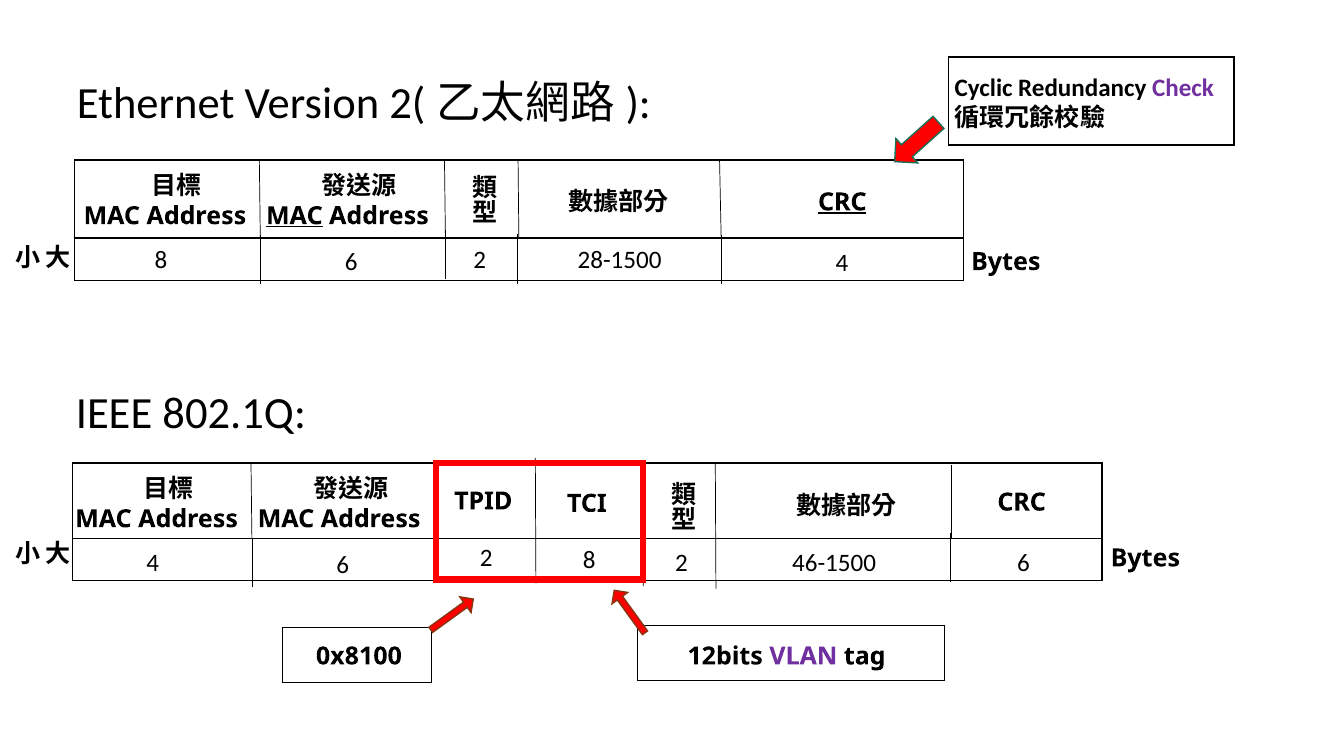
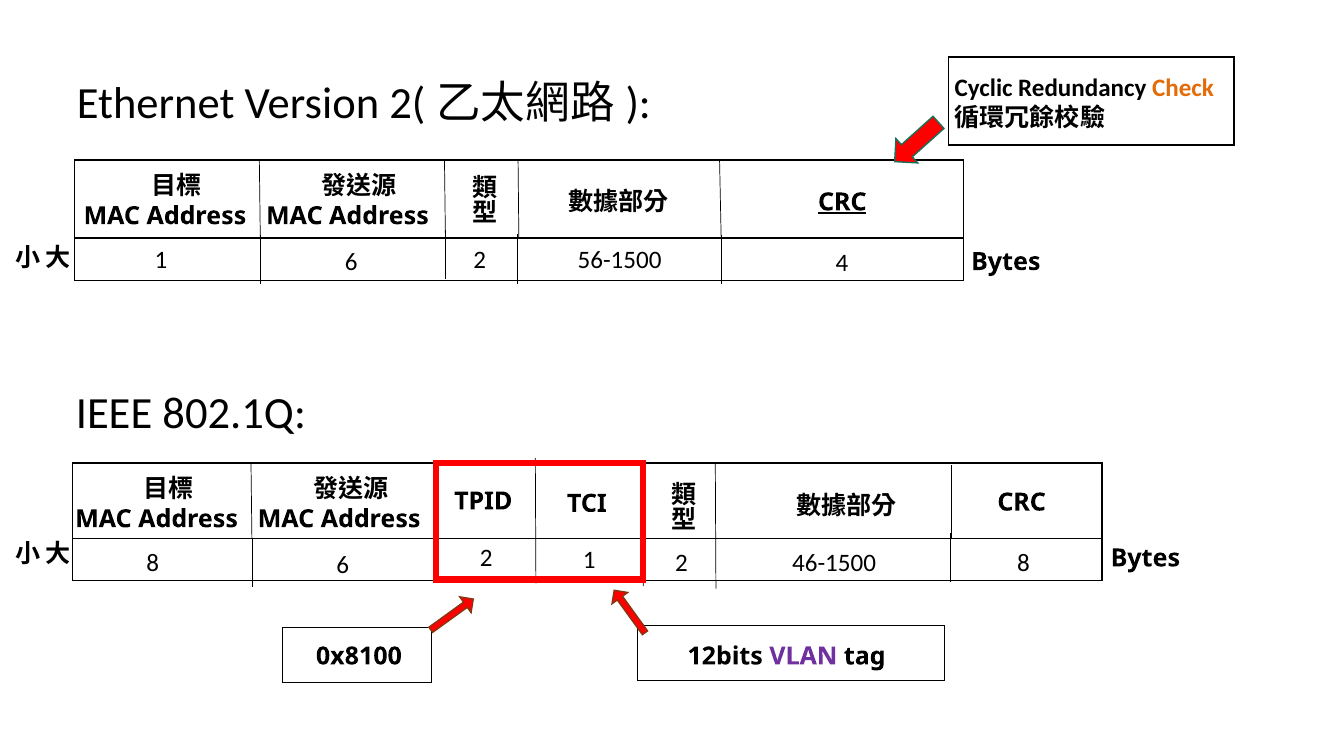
Check colour: purple -> orange (1183, 88)
MAC underline: present -> none (294, 216)
8: 8 -> 1 (161, 261)
28-1500: 28-1500 -> 56-1500 (620, 261)
4: 4 -> 8 (153, 564)
6 6: 6 -> 8 (1023, 563)
2 8: 8 -> 1 (589, 561)
